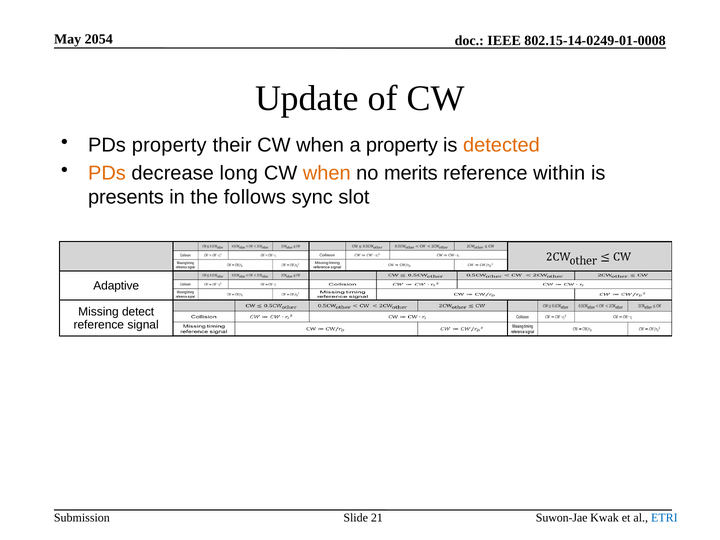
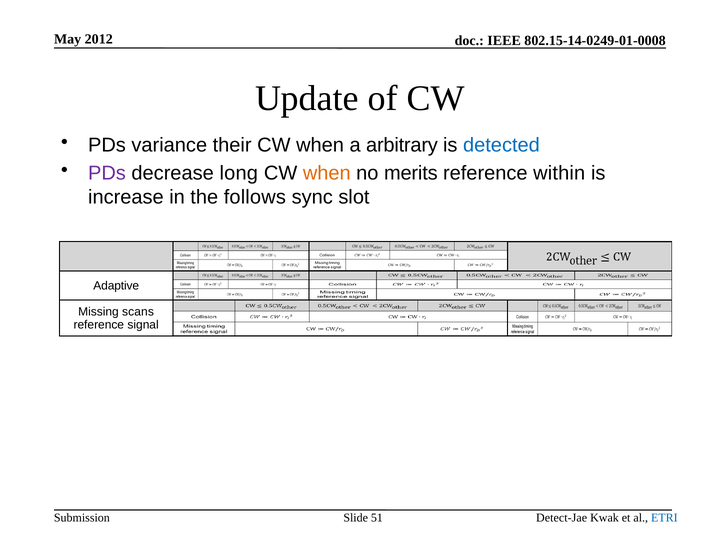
2054: 2054 -> 2012 (99, 39)
PDs property: property -> variance (169, 145)
a property: property -> arbitrary (402, 145)
detected colour: orange -> blue (501, 145)
PDs colour: orange -> purple (107, 173)
presents: presents -> increase (126, 197)
detect: detect -> scans (138, 312)
Suwon-Jae: Suwon-Jae -> Detect-Jae (562, 518)
21: 21 -> 51 (377, 518)
